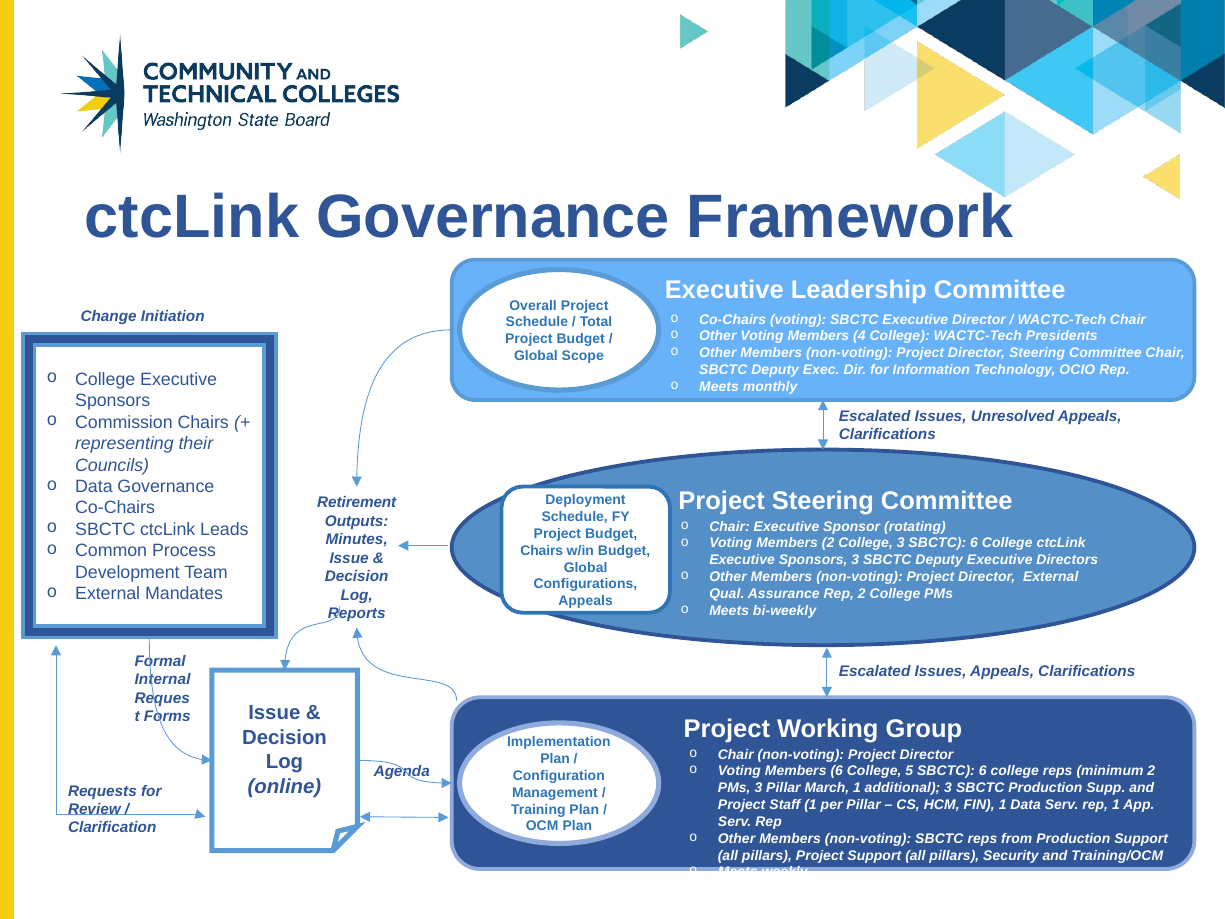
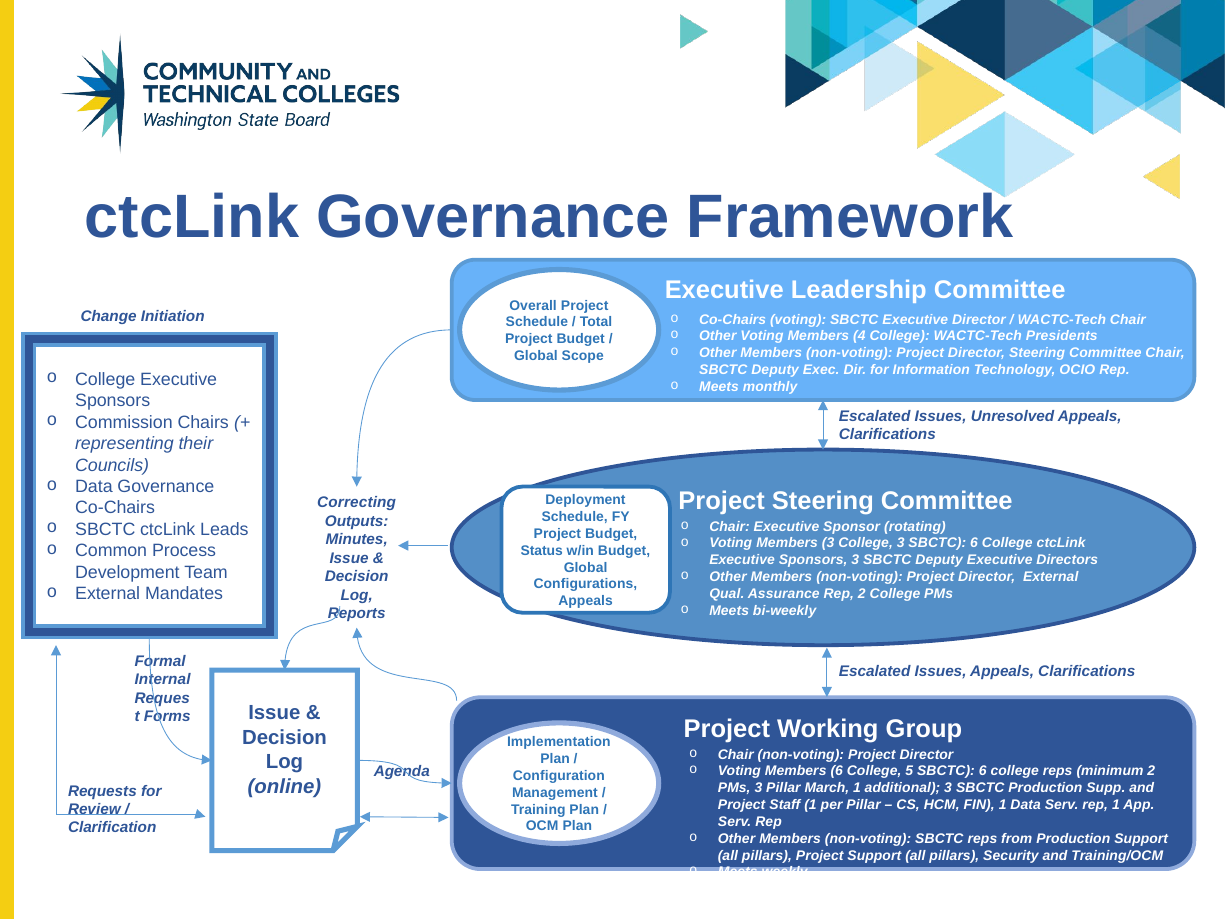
Retirement: Retirement -> Correcting (357, 503)
Members 2: 2 -> 3 (828, 543)
Chairs: Chairs -> Status (542, 551)
